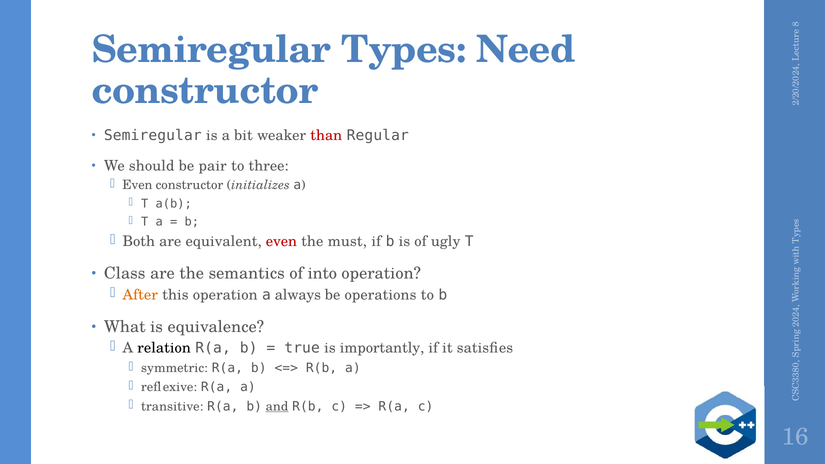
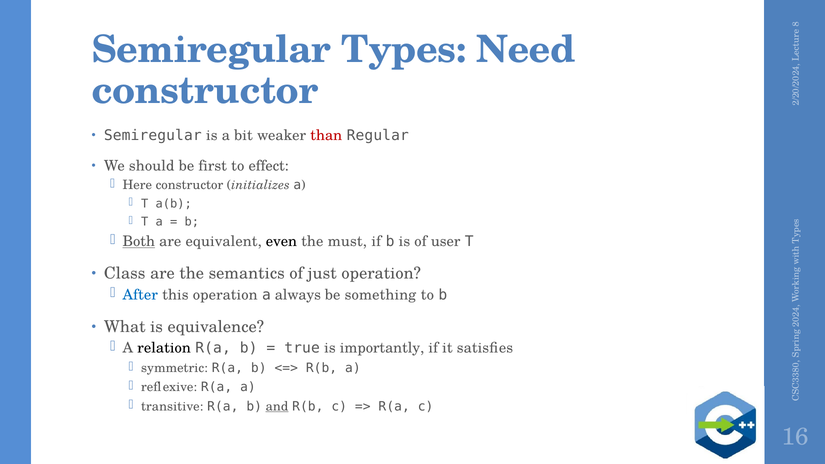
pair: pair -> first (213, 166)
three: three -> effect (269, 166)
Even: Even -> Here (137, 185)
Both underline: none -> present (139, 241)
even colour: red -> black (281, 241)
ugly: ugly -> user (446, 241)
into: into -> just (322, 274)
After colour: orange -> blue (140, 295)
operations: operations -> something (380, 295)
